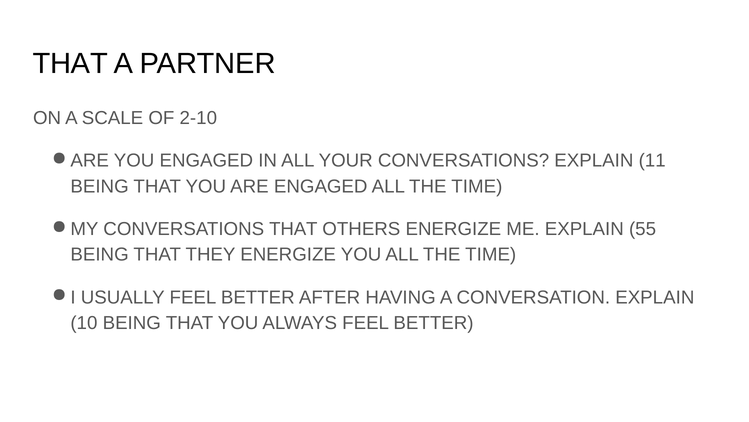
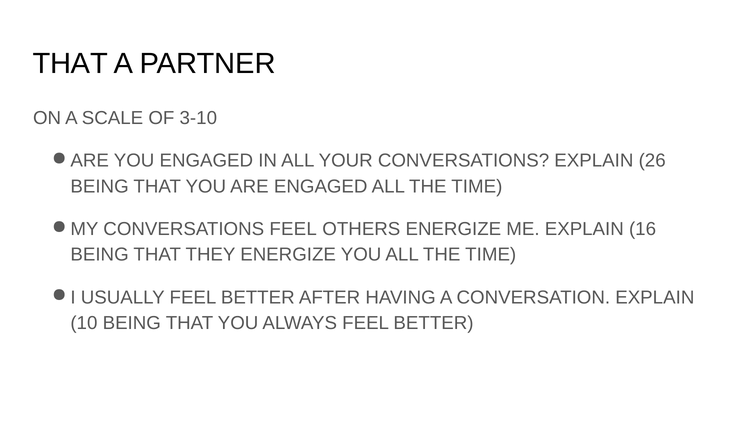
2-10: 2-10 -> 3-10 (198, 118)
11: 11 -> 26 (652, 160)
CONVERSATIONS THAT: THAT -> FEEL (293, 229)
55: 55 -> 16 (643, 229)
